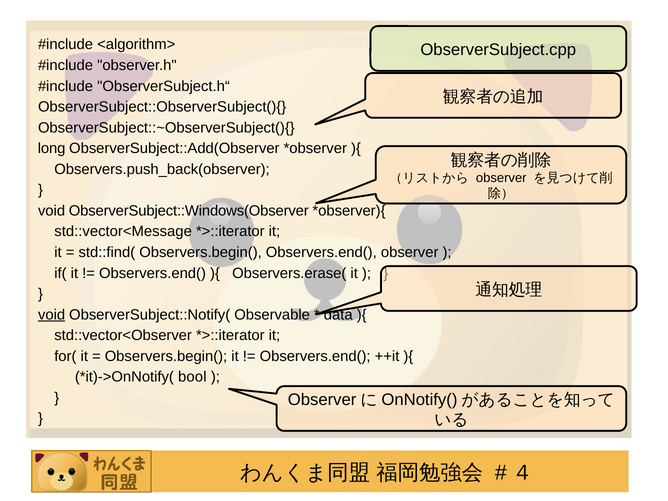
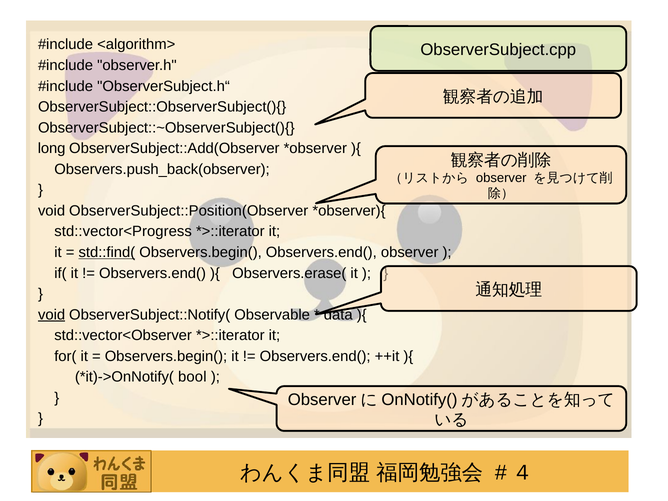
ObserverSubject::Windows(Observer: ObserverSubject::Windows(Observer -> ObserverSubject::Position(Observer (189, 211)
std::vector<Message: std::vector<Message -> std::vector<Progress (123, 232)
std::find( underline: none -> present (107, 252)
